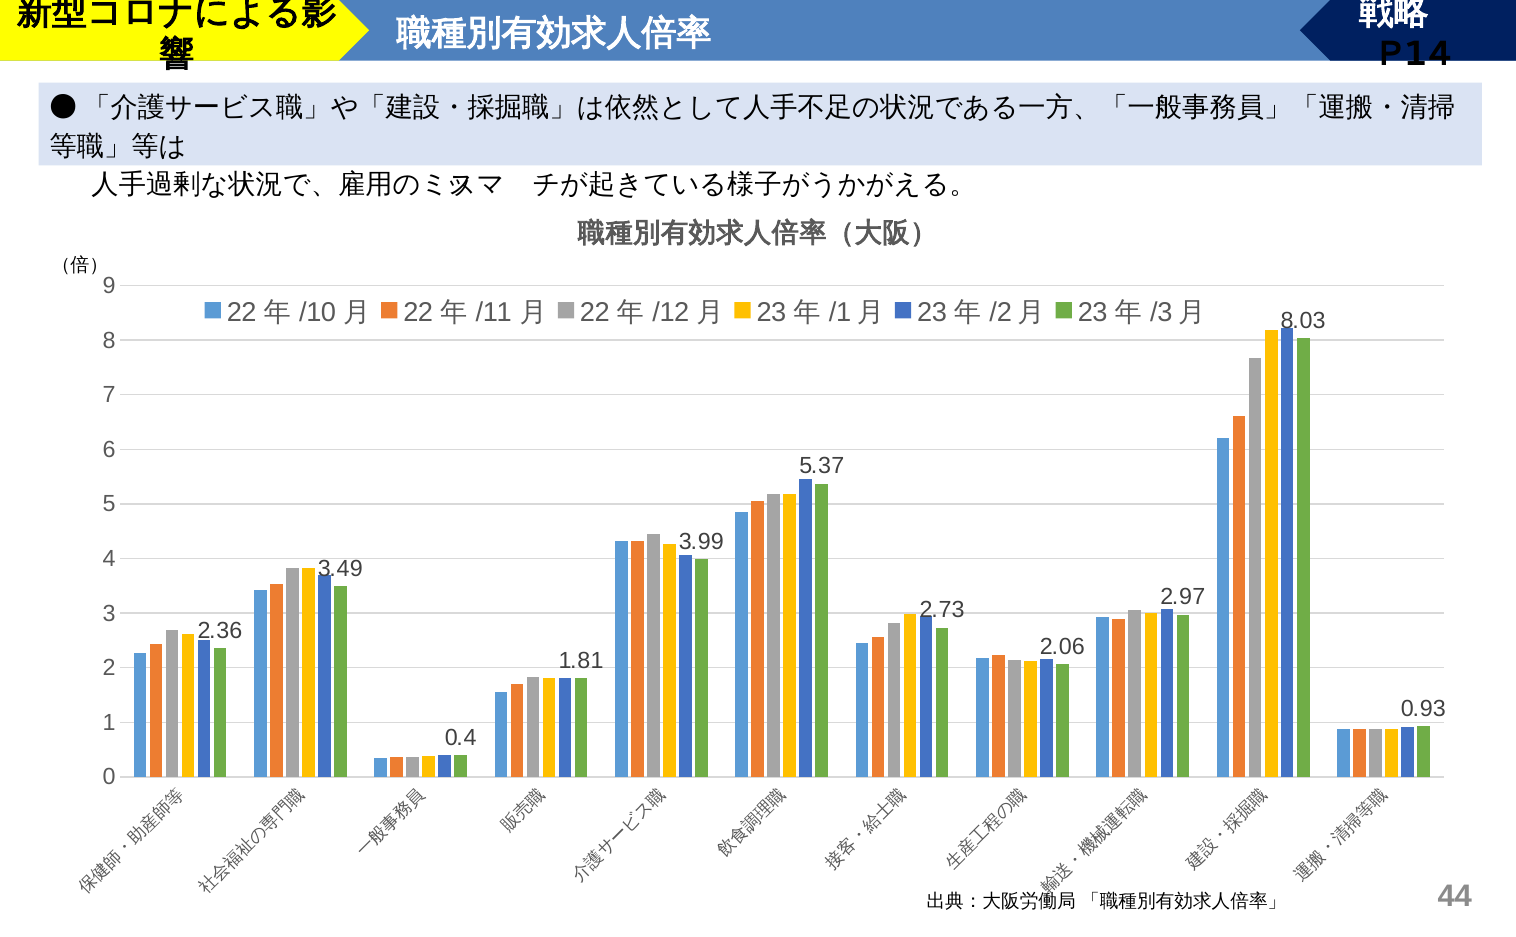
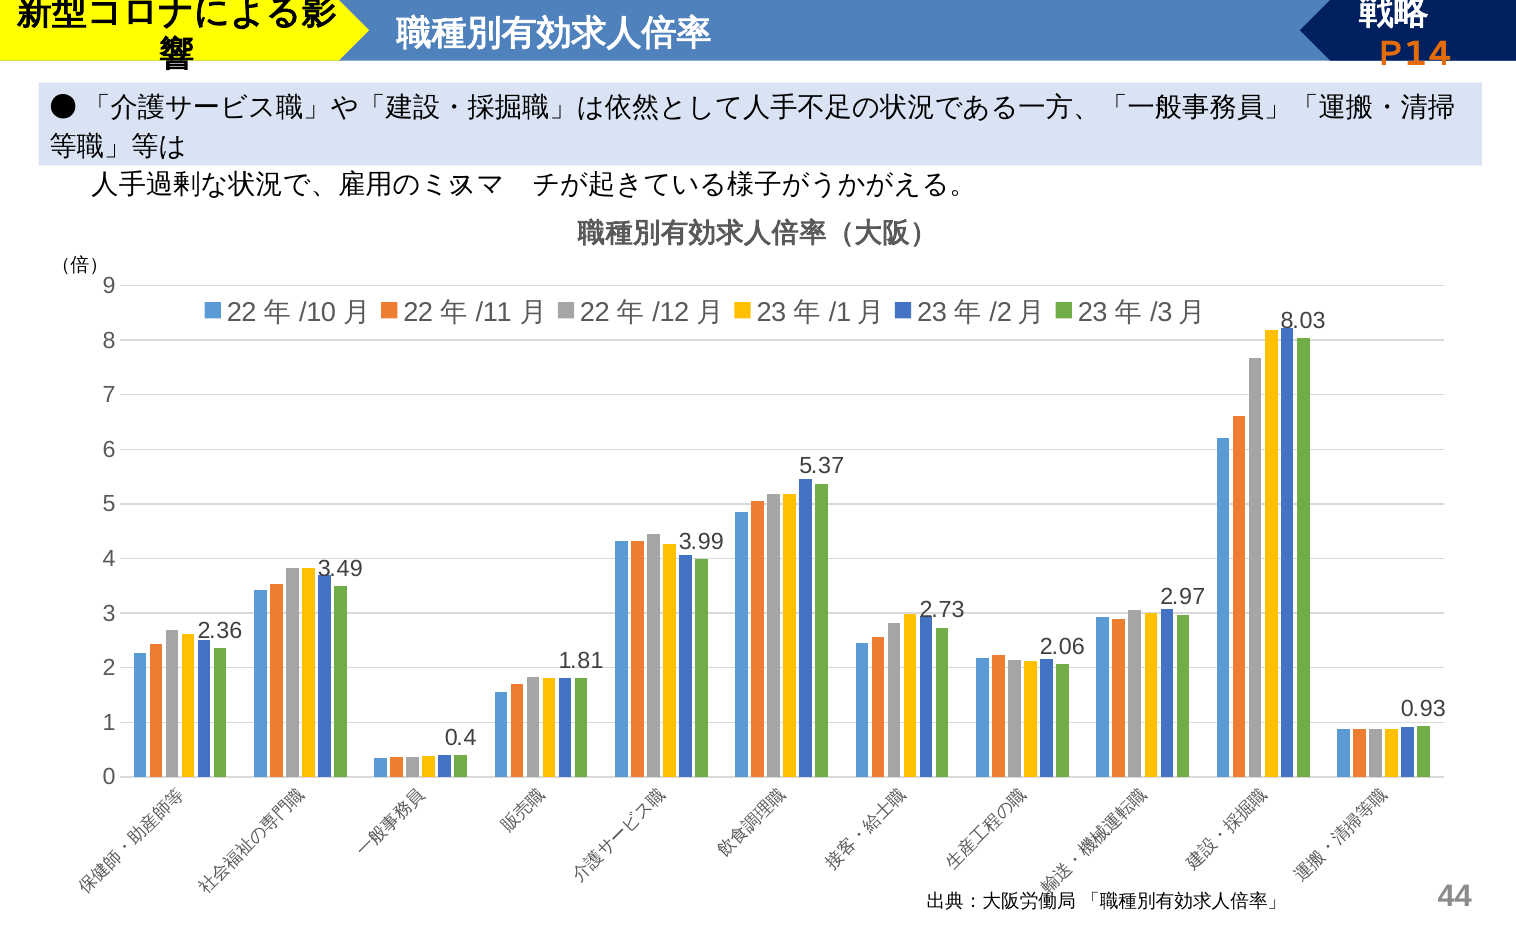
P14 colour: black -> orange (1415, 54)
